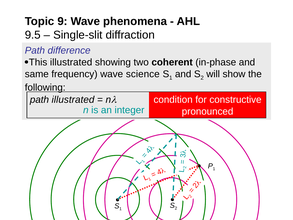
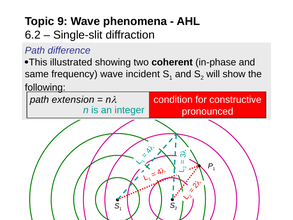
9.5: 9.5 -> 6.2 (33, 35)
science: science -> incident (143, 74)
path illustrated: illustrated -> extension (73, 100)
